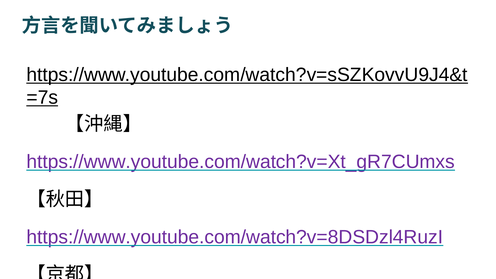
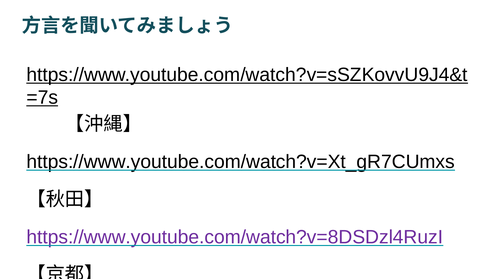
https://www.youtube.com/watch?v=Xt_gR7CUmxs colour: purple -> black (241, 162)
